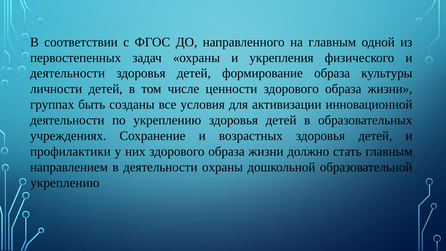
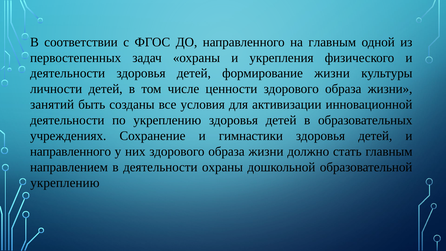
формирование образа: образа -> жизни (332, 73)
группах: группах -> занятий (52, 105)
возрастных: возрастных -> гимнастики (251, 136)
профилактики: профилактики -> направленного (71, 151)
